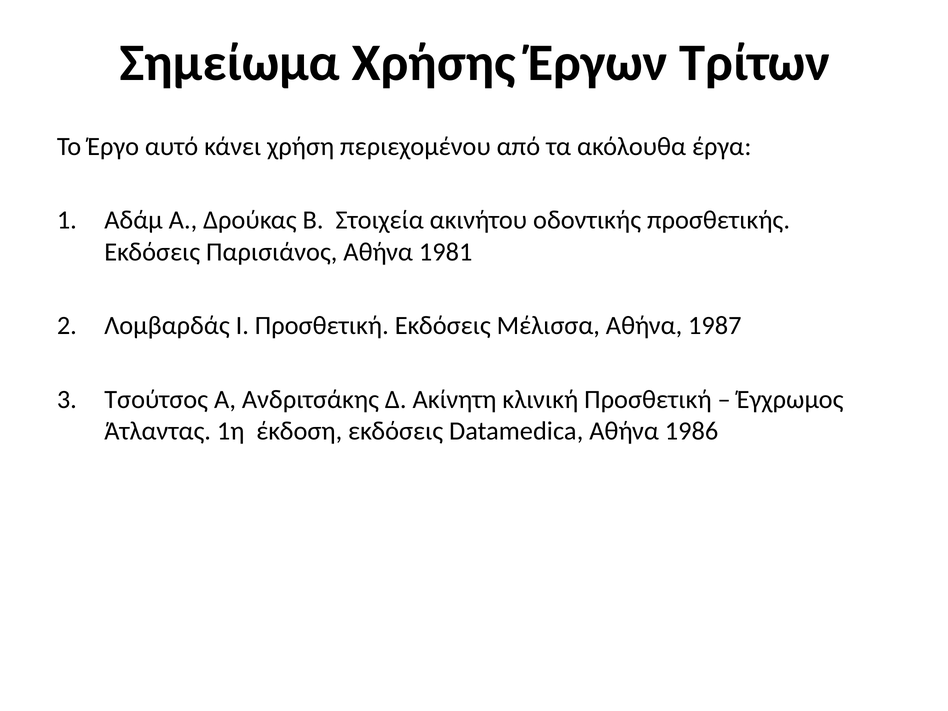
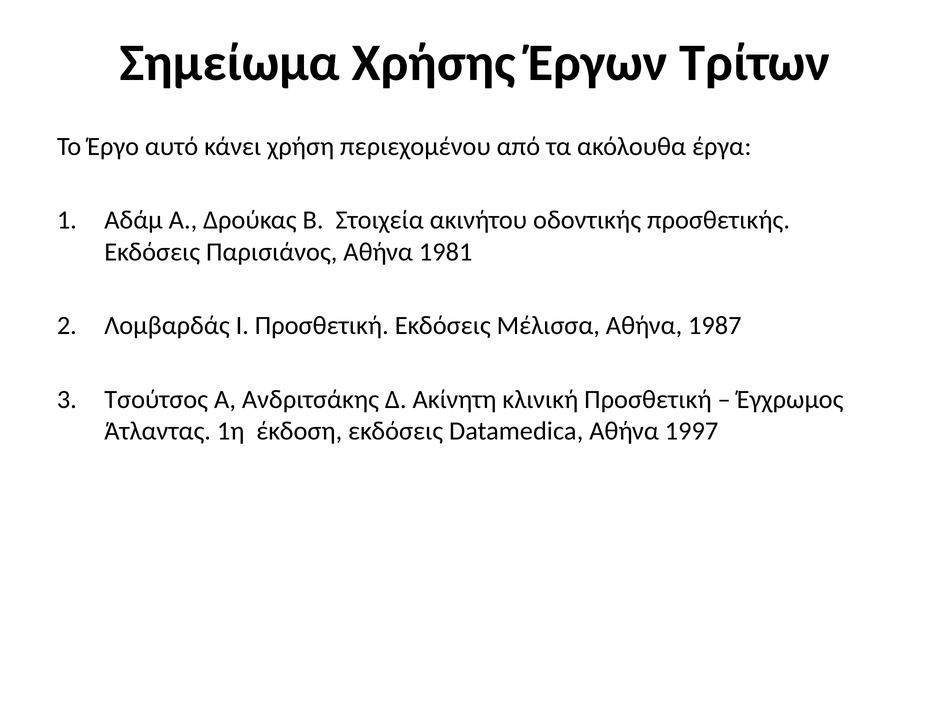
1986: 1986 -> 1997 (692, 431)
